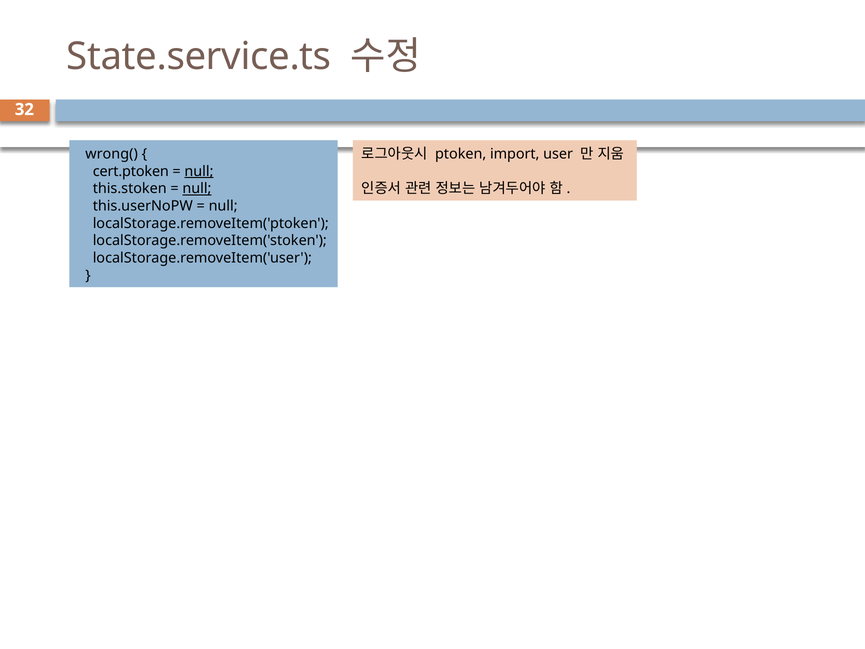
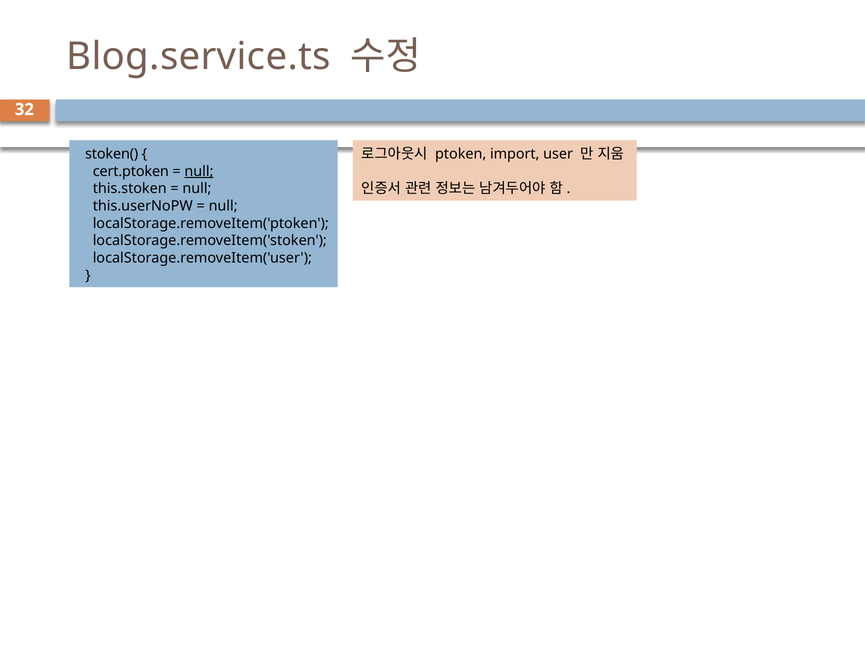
State.service.ts: State.service.ts -> Blog.service.ts (199, 56)
wrong(: wrong( -> stoken( (112, 154)
null underline: present -> none (197, 189)
